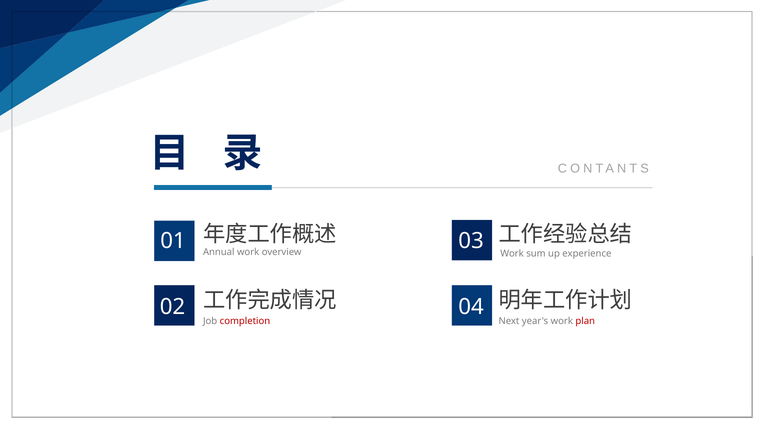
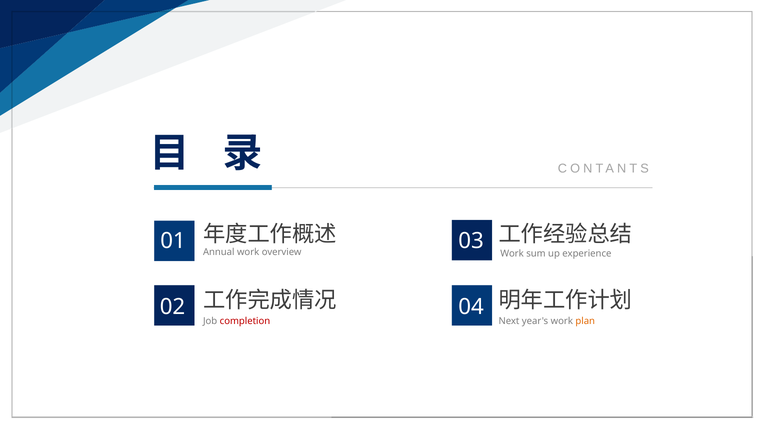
plan colour: red -> orange (585, 321)
